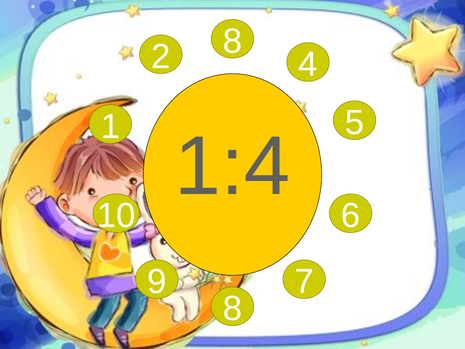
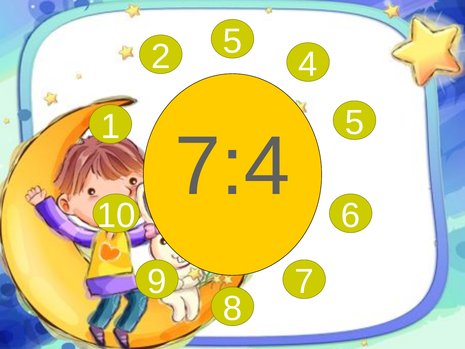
2 8: 8 -> 5 (232, 41)
1:4: 1:4 -> 7:4 (232, 167)
